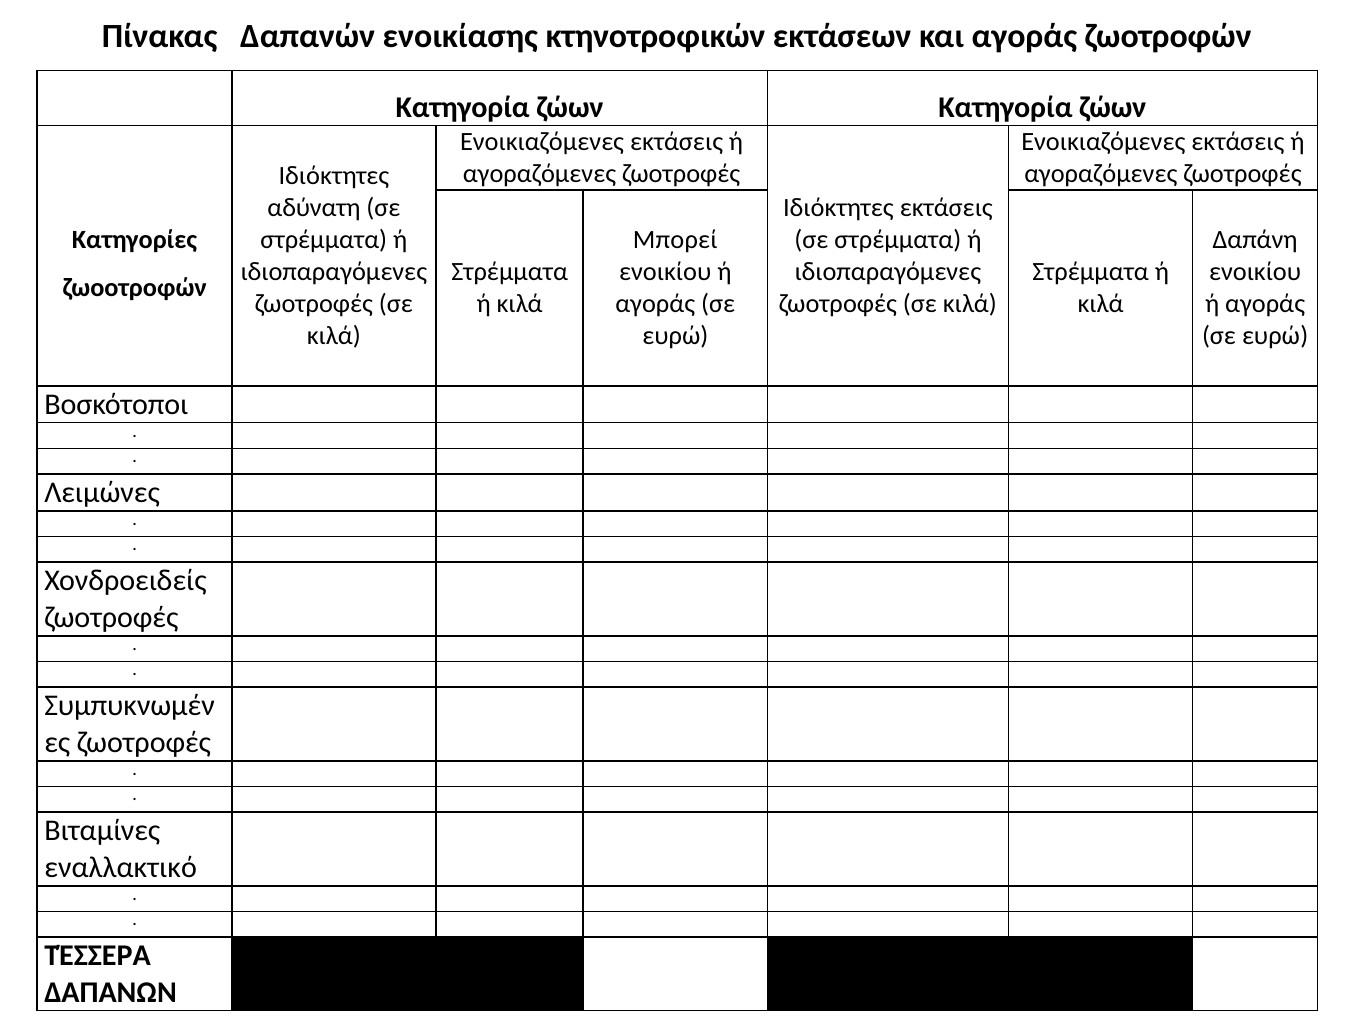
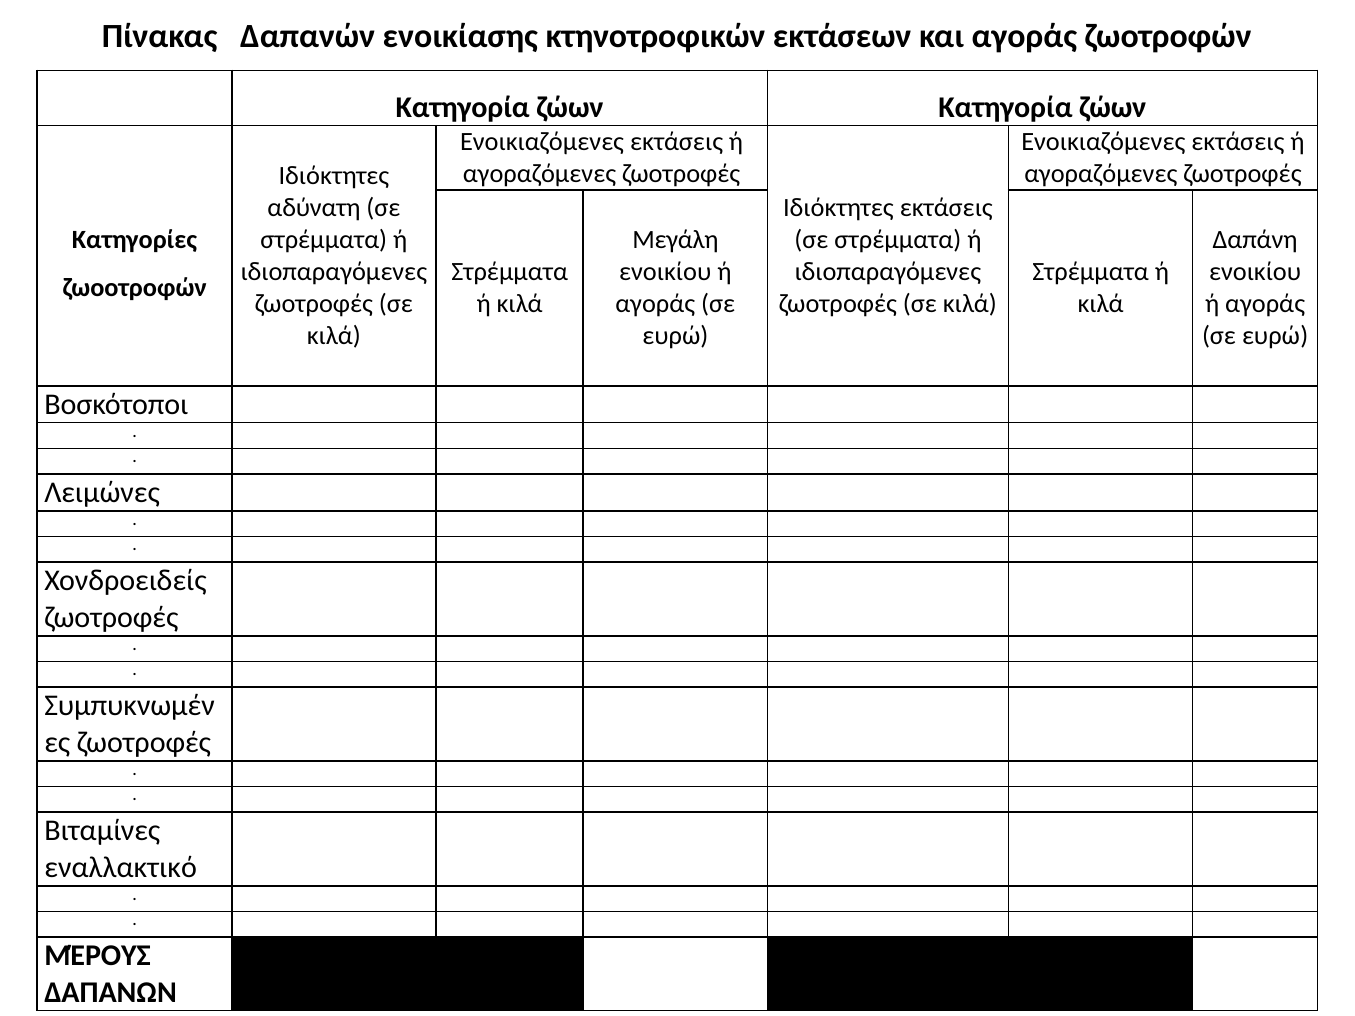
Μπορεί: Μπορεί -> Μεγάλη (675, 240)
ΤΈΣΣΕΡΑ: ΤΈΣΣΕΡΑ -> ΜΈΡΟΥΣ (98, 956)
